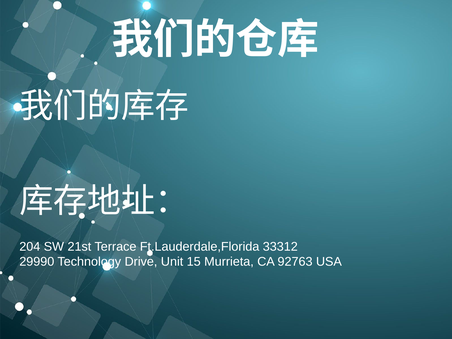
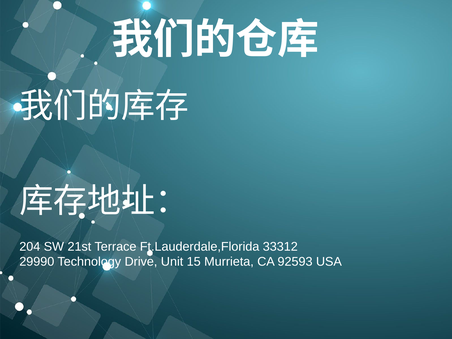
92763: 92763 -> 92593 (295, 262)
